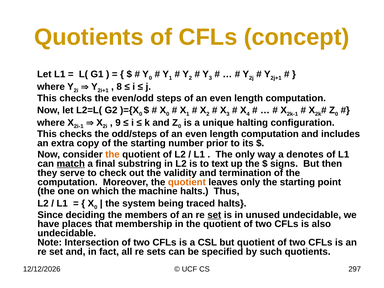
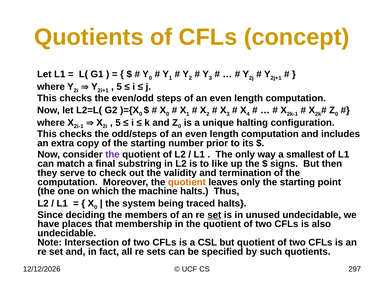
8: 8 -> 5 (119, 87)
9: 9 -> 5 (118, 123)
the colour: orange -> purple (112, 154)
denotes: denotes -> smallest (305, 154)
match underline: present -> none (71, 164)
text: text -> like (220, 164)
